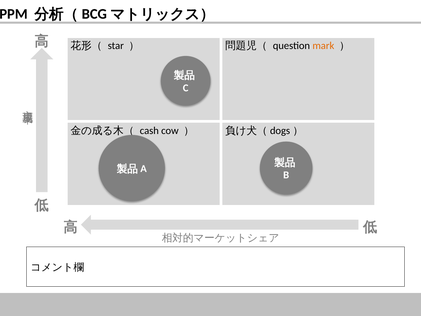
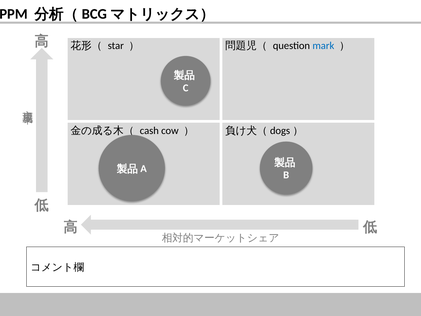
mark colour: orange -> blue (323, 46)
